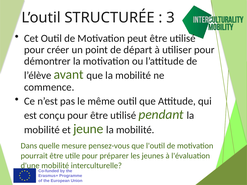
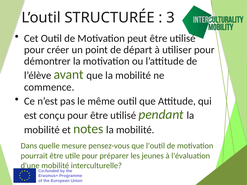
jeune: jeune -> notes (88, 129)
